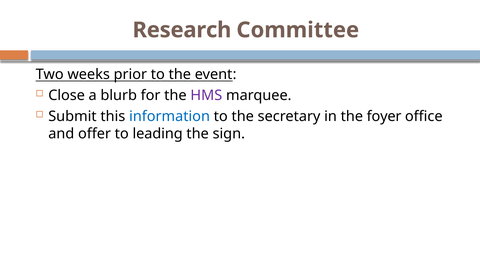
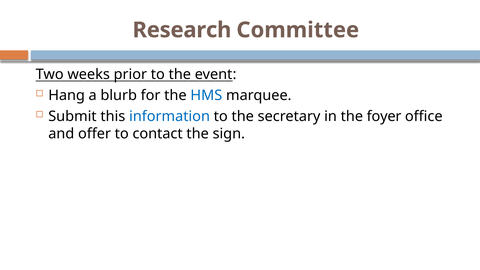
Close: Close -> Hang (67, 95)
HMS colour: purple -> blue (206, 95)
leading: leading -> contact (158, 134)
